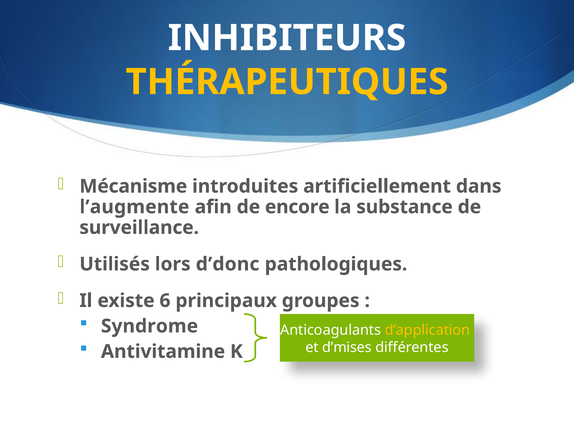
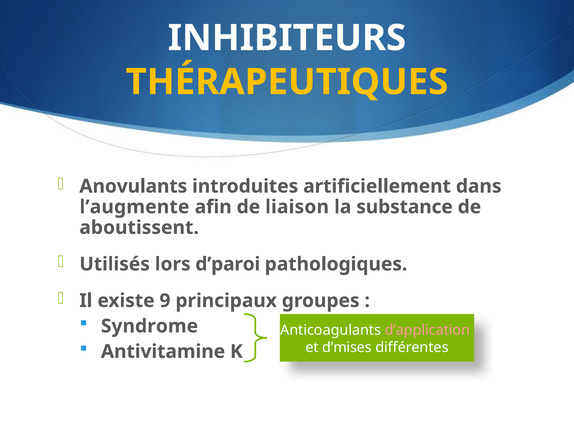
Mécanisme: Mécanisme -> Anovulants (133, 187)
encore: encore -> liaison (297, 207)
surveillance: surveillance -> aboutissent (139, 228)
d’donc: d’donc -> d’paroi (228, 264)
6: 6 -> 9 (165, 301)
d’application colour: yellow -> pink (427, 331)
